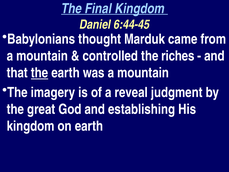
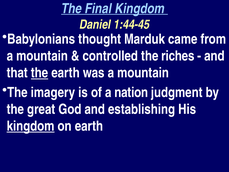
6:44-45: 6:44-45 -> 1:44-45 (132, 25)
reveal: reveal -> nation (131, 92)
kingdom underline: none -> present (31, 126)
